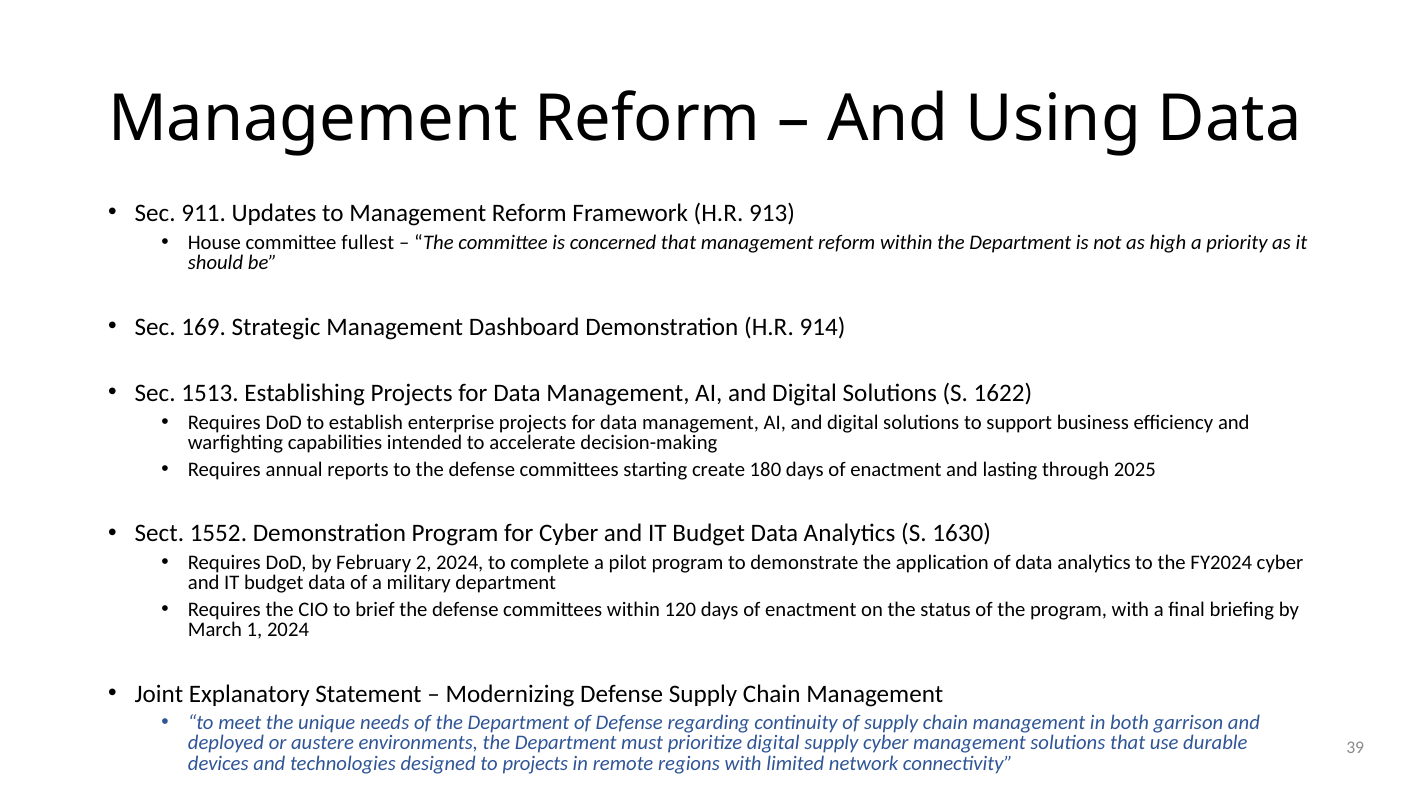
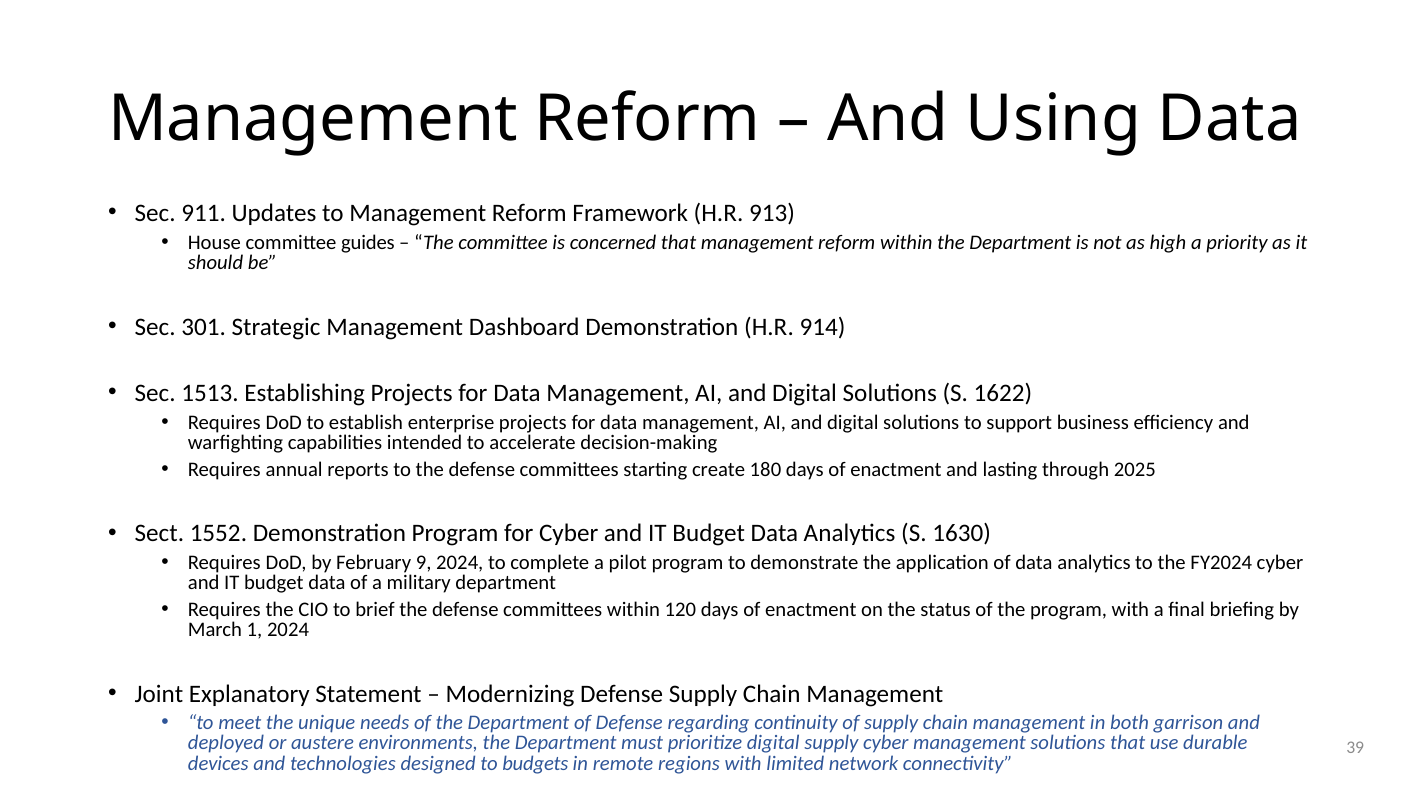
fullest: fullest -> guides (368, 242)
169: 169 -> 301 (204, 327)
2: 2 -> 9 (424, 562)
to projects: projects -> budgets (535, 763)
